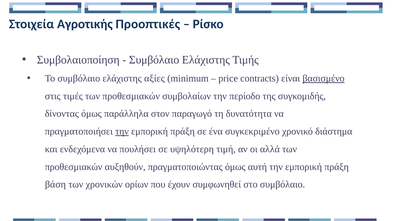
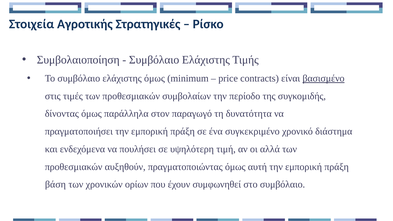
Προοπτικές: Προοπτικές -> Στρατηγικές (148, 24)
ελάχιστης αξίες: αξίες -> όμως (154, 78)
την underline: present -> none (122, 131)
